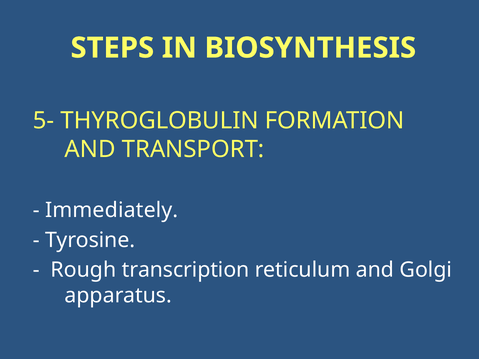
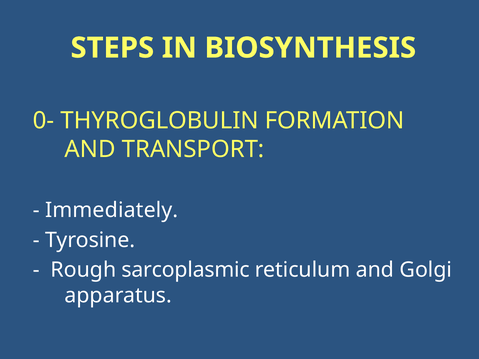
5-: 5- -> 0- (43, 121)
transcription: transcription -> sarcoplasmic (186, 270)
